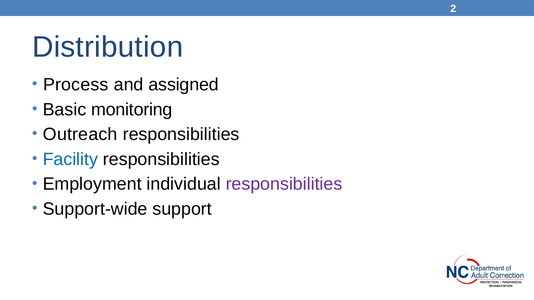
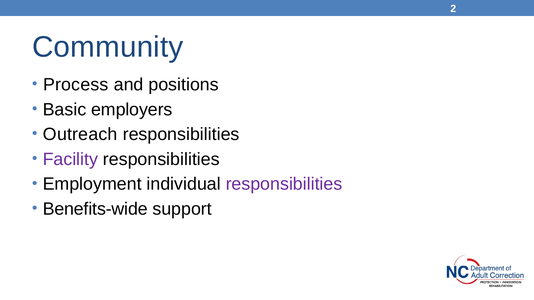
Distribution: Distribution -> Community (108, 47)
assigned: assigned -> positions (184, 85)
monitoring: monitoring -> employers (132, 110)
Facility colour: blue -> purple (70, 159)
Support-wide: Support-wide -> Benefits-wide (95, 209)
